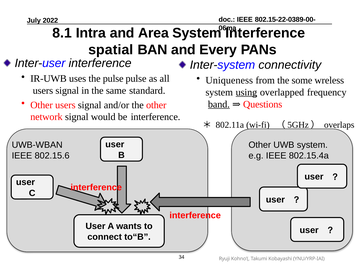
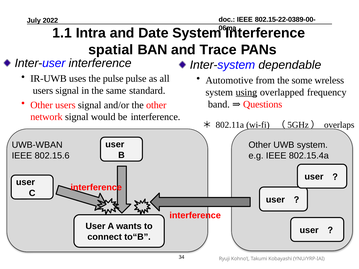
8.1: 8.1 -> 1.1 (62, 33)
Area: Area -> Date (153, 33)
Every: Every -> Trace (218, 50)
connectivity: connectivity -> dependable (290, 65)
Uniqueness: Uniqueness -> Automotive (229, 80)
band underline: present -> none (219, 104)
